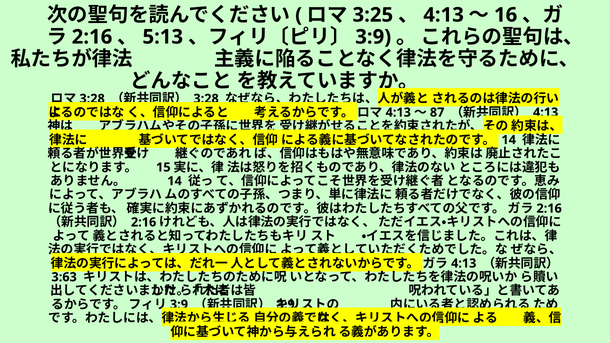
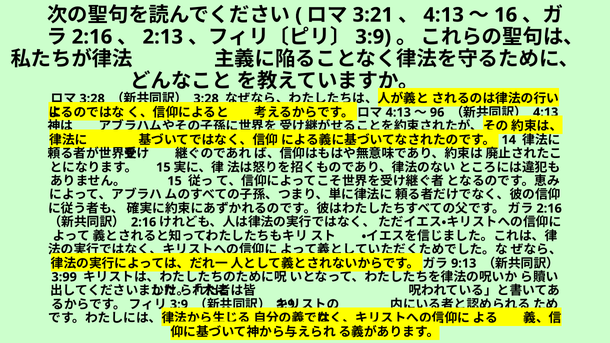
3:25: 3:25 -> 3:21 (373, 15)
5:13: 5:13 -> 2:13 (163, 37)
87: 87 -> 96 (437, 112)
14: 14 -> 15 (175, 181)
4:13: 4:13 -> 9:13 (464, 263)
3:63: 3:63 -> 3:99 (64, 277)
